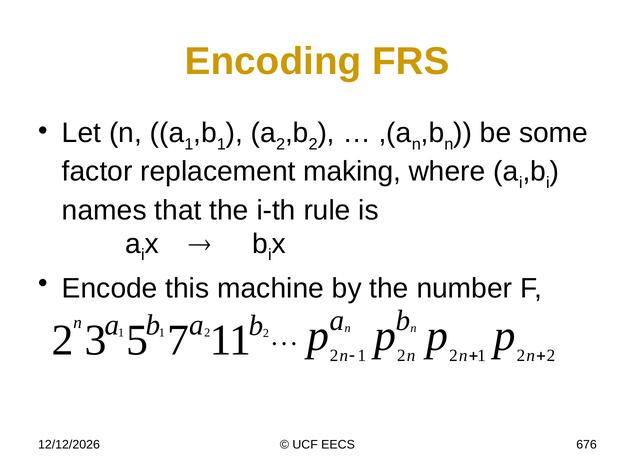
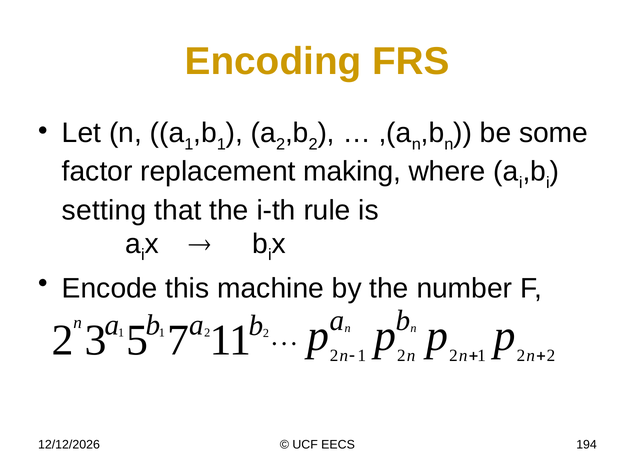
names: names -> setting (104, 210)
676: 676 -> 194 (587, 445)
